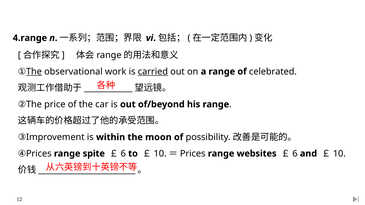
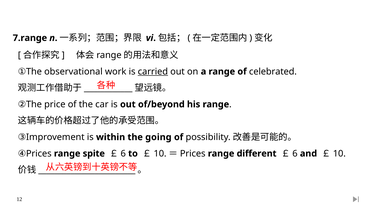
4.range: 4.range -> 7.range (30, 38)
The underline: present -> none (34, 72)
moon: moon -> going (158, 137)
websites: websites -> different (257, 154)
